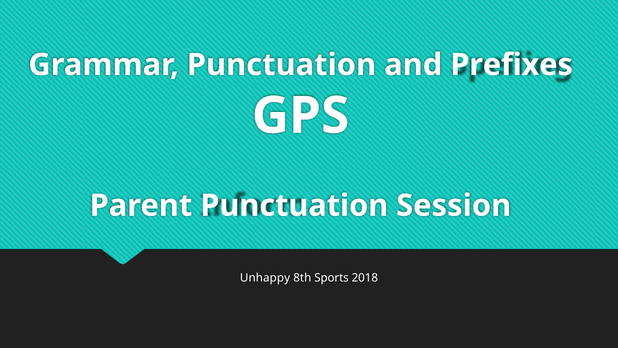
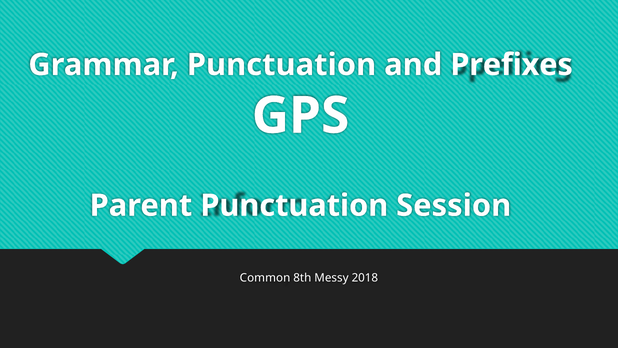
Unhappy: Unhappy -> Common (265, 278)
Sports: Sports -> Messy (331, 278)
